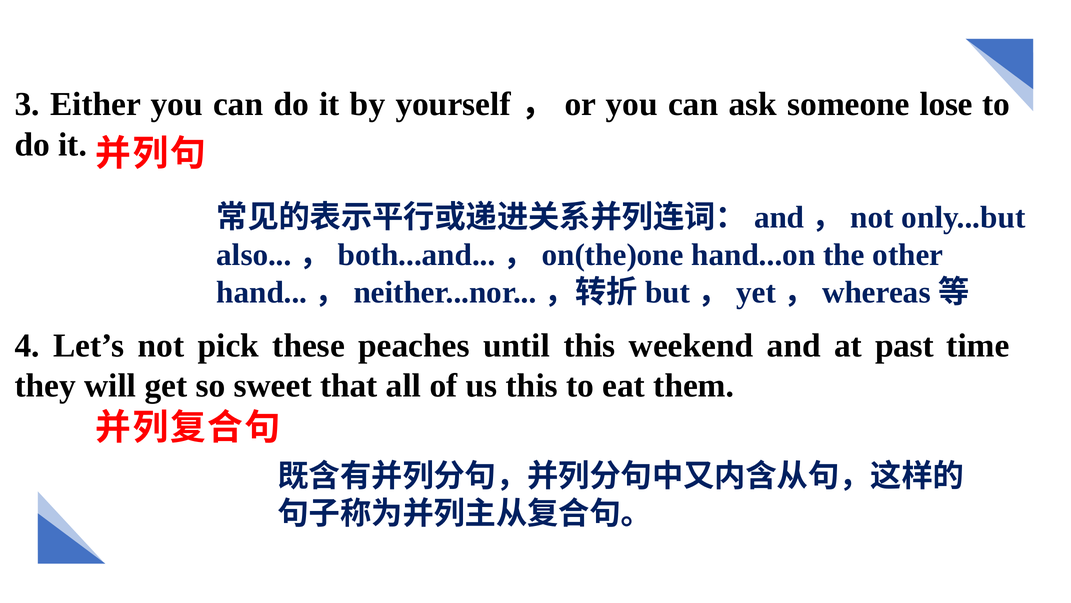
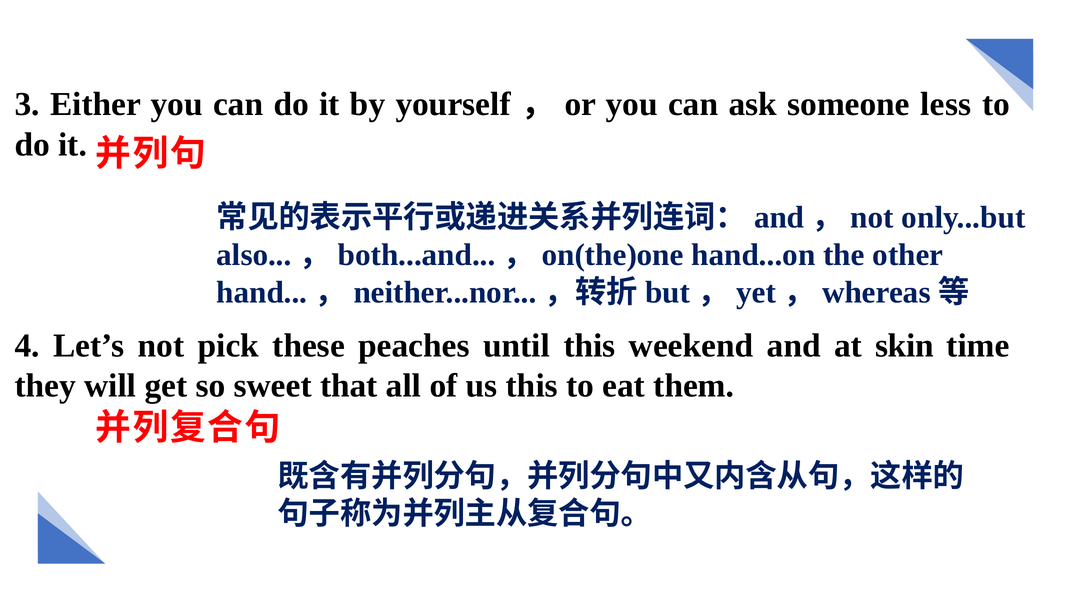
lose: lose -> less (946, 104)
past: past -> skin (904, 345)
